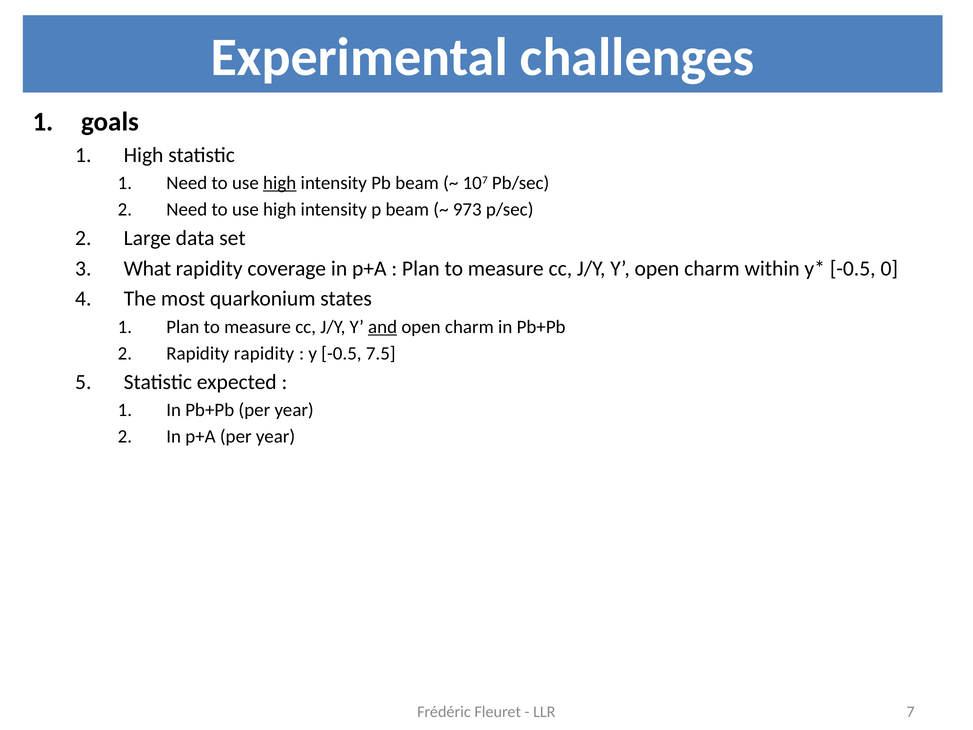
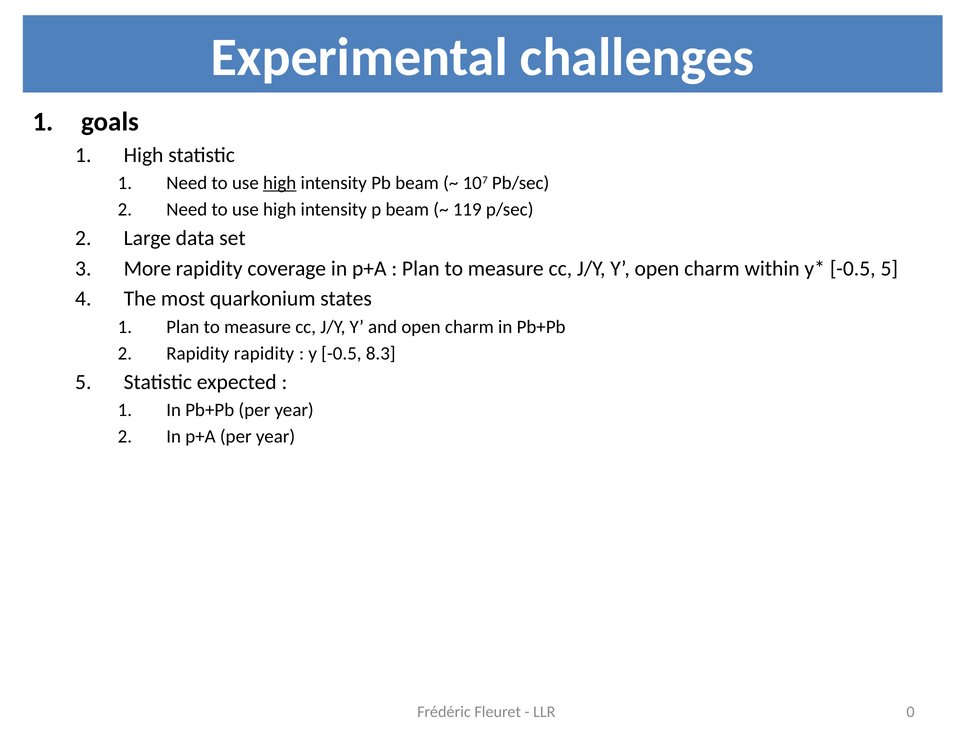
973: 973 -> 119 (467, 209)
What: What -> More (147, 268)
-0.5 0: 0 -> 5 (889, 268)
and underline: present -> none (383, 327)
7.5: 7.5 -> 8.3 (381, 353)
7: 7 -> 0 (911, 712)
